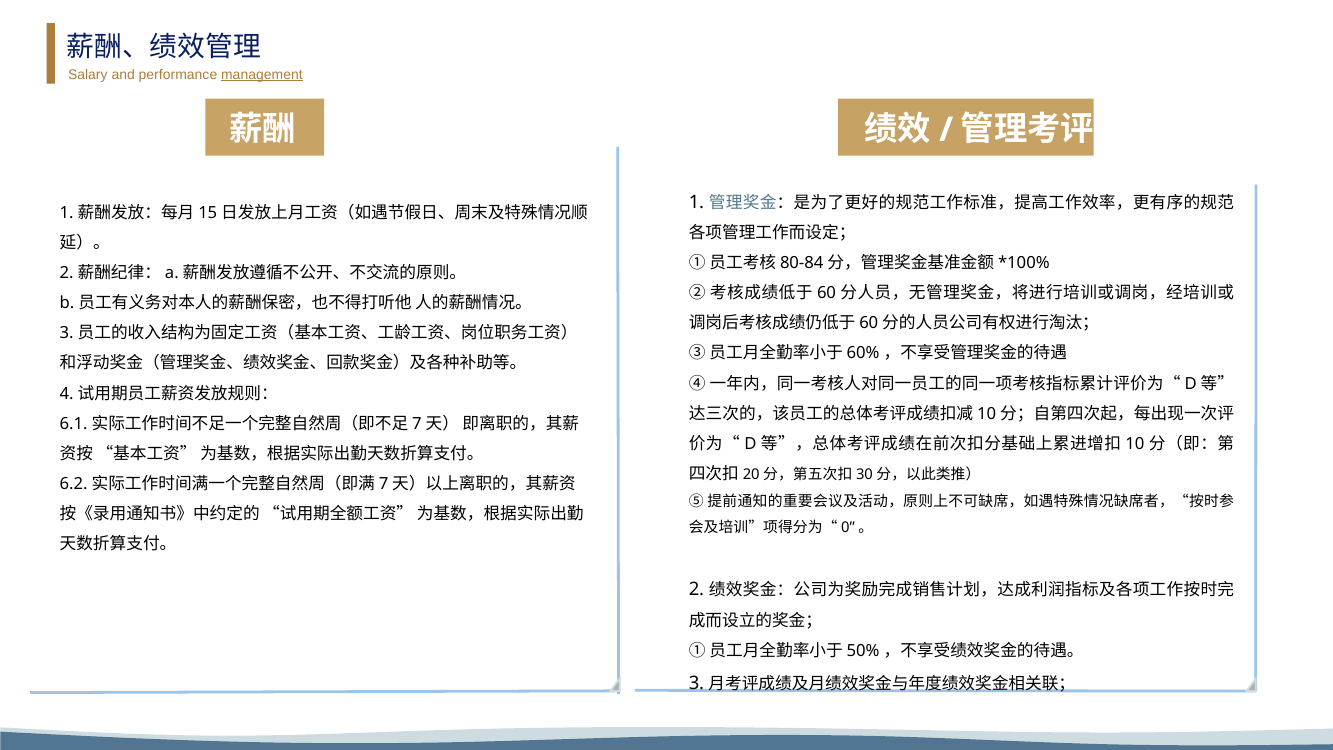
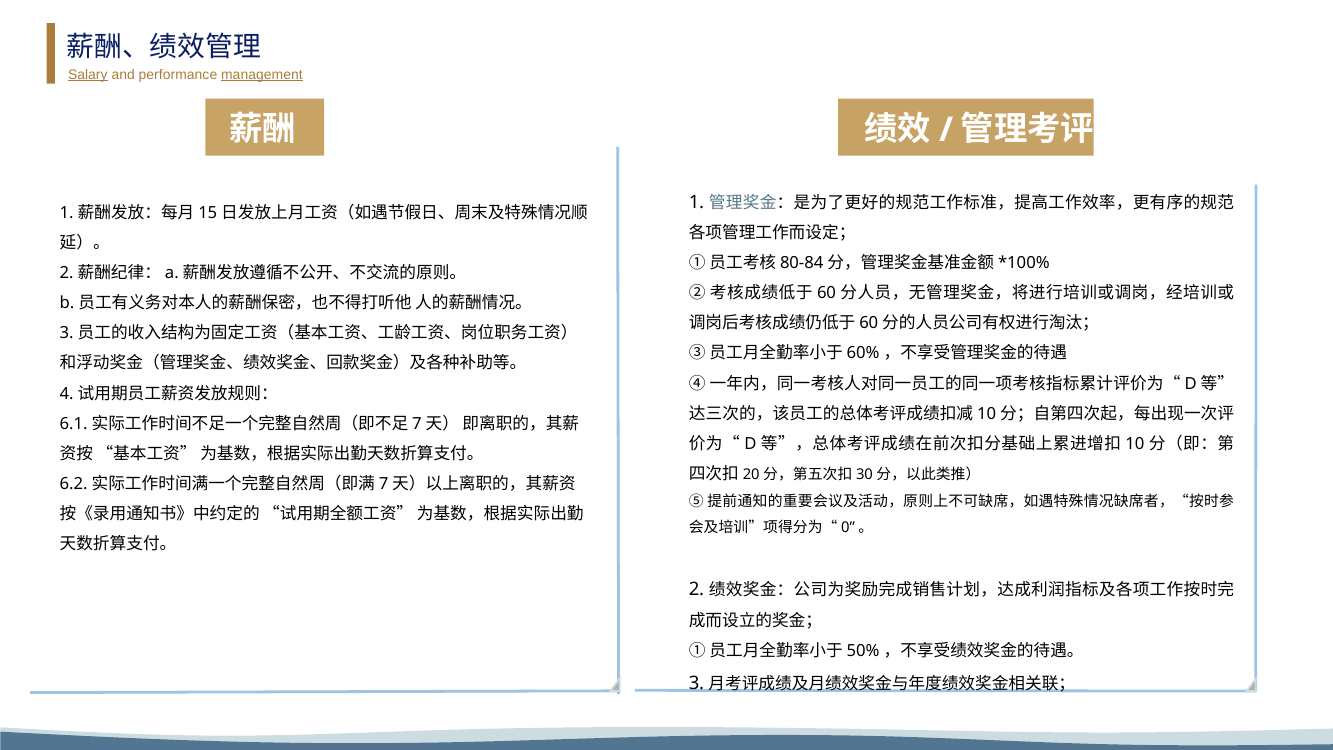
Salary underline: none -> present (88, 74)
